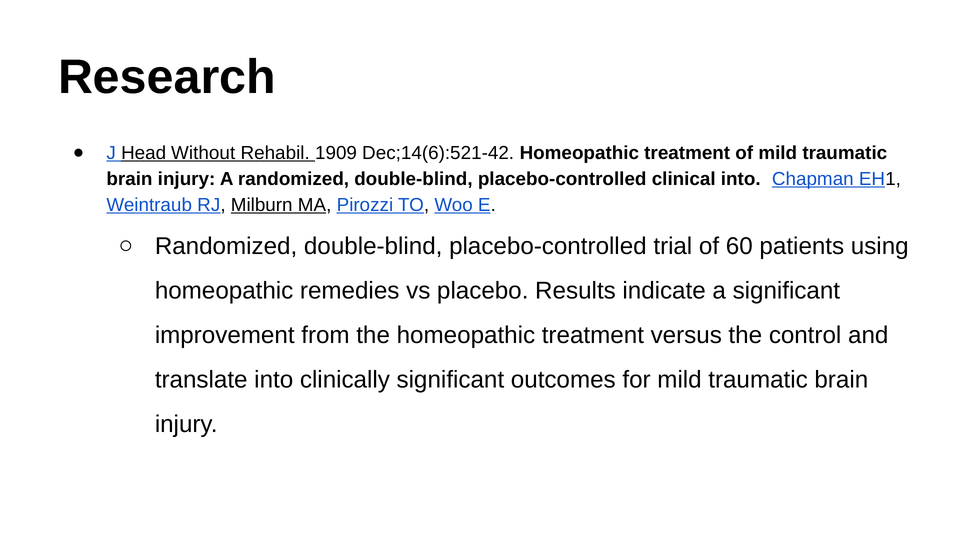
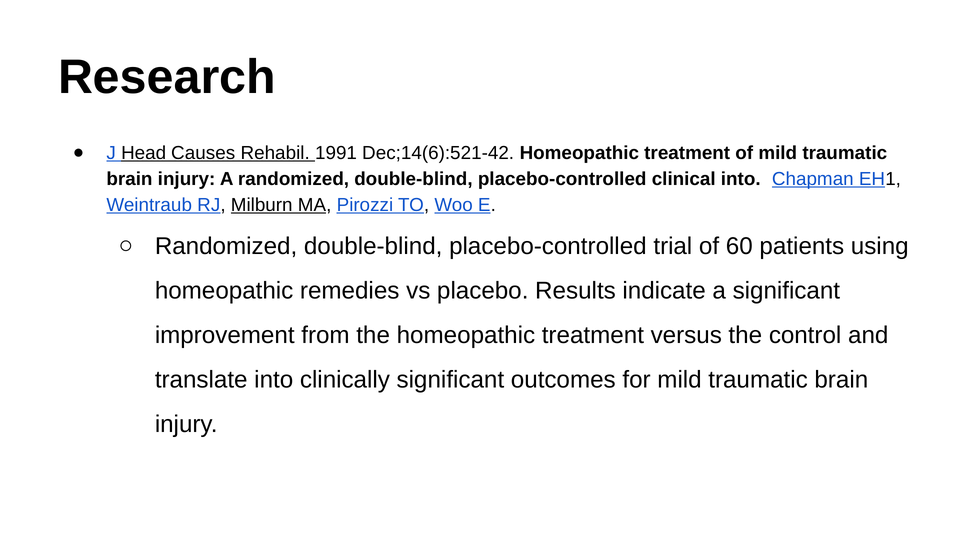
Without: Without -> Causes (203, 153)
1909: 1909 -> 1991 (336, 153)
